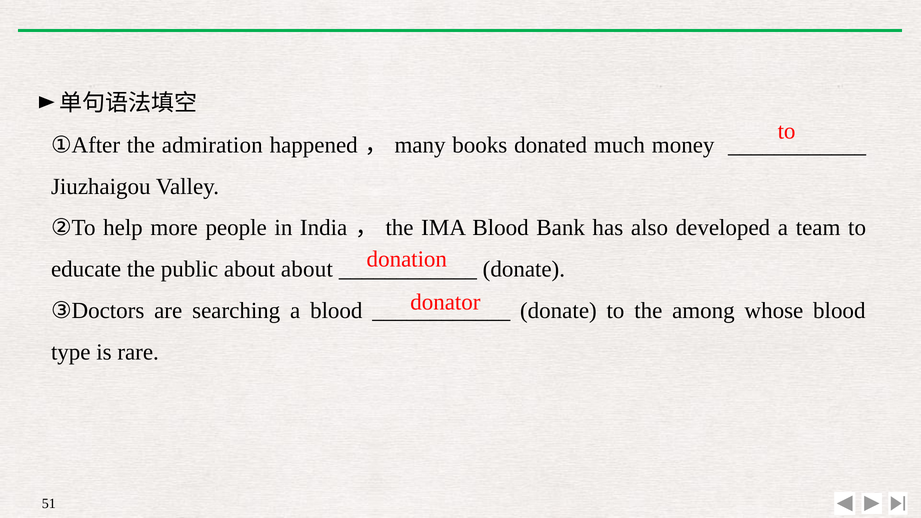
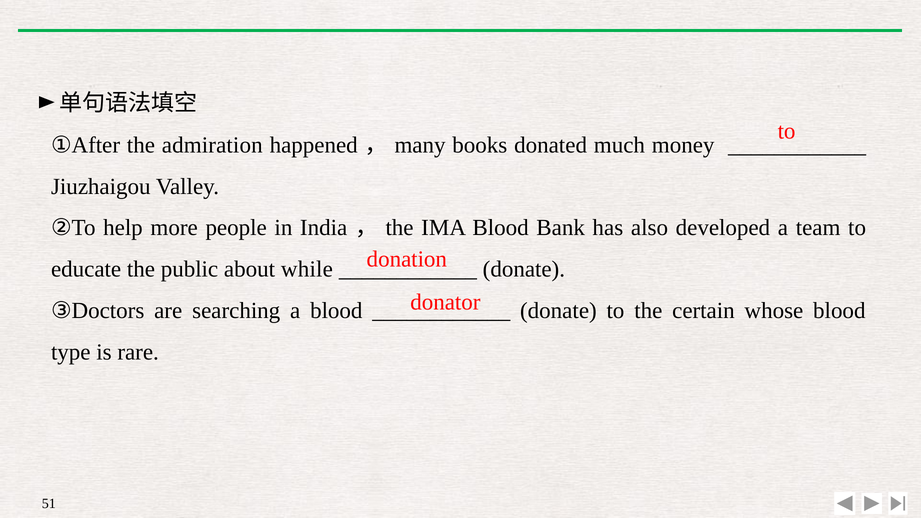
about about: about -> while (307, 269)
among: among -> certain (703, 311)
